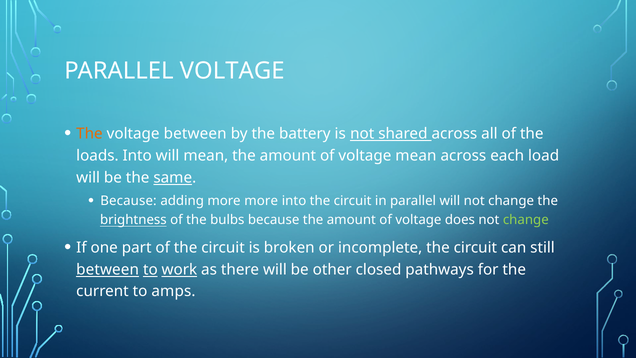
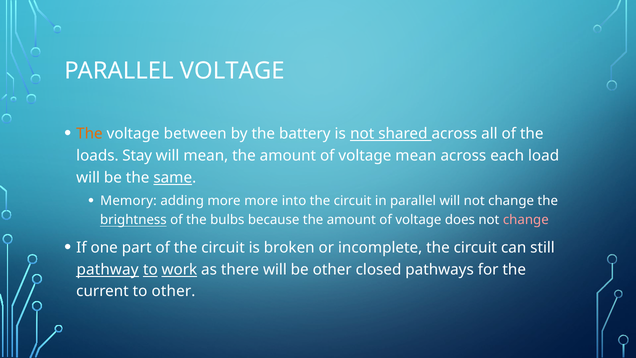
loads Into: Into -> Stay (137, 156)
Because: Because -> Memory (128, 201)
change colour: light green -> pink (526, 220)
between: between -> pathway (108, 269)
to amps: amps -> other (173, 291)
